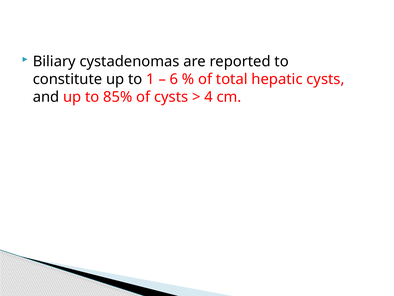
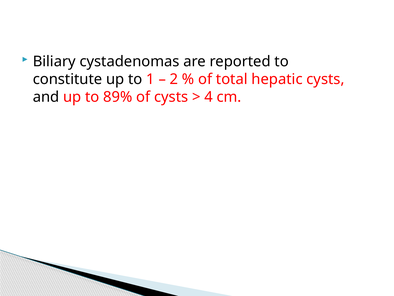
6: 6 -> 2 (174, 79)
85%: 85% -> 89% (118, 97)
